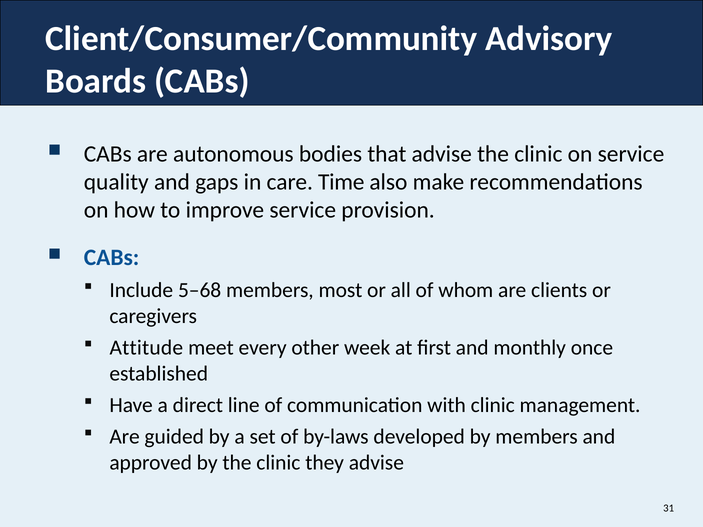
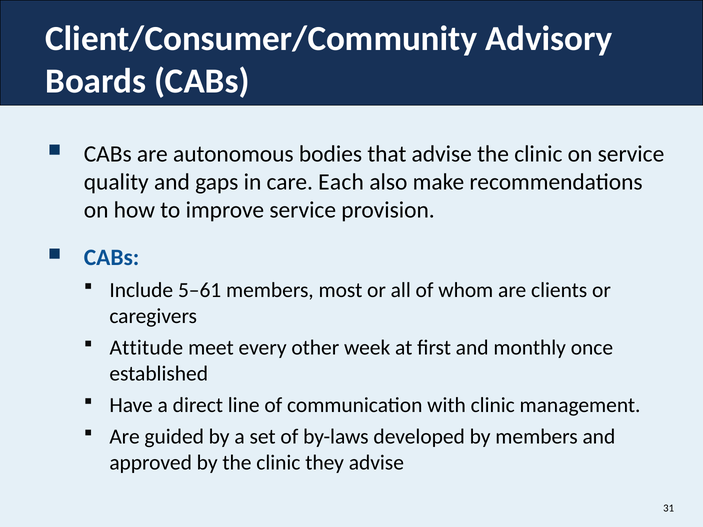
Time: Time -> Each (341, 182)
5–68: 5–68 -> 5–61 (200, 291)
